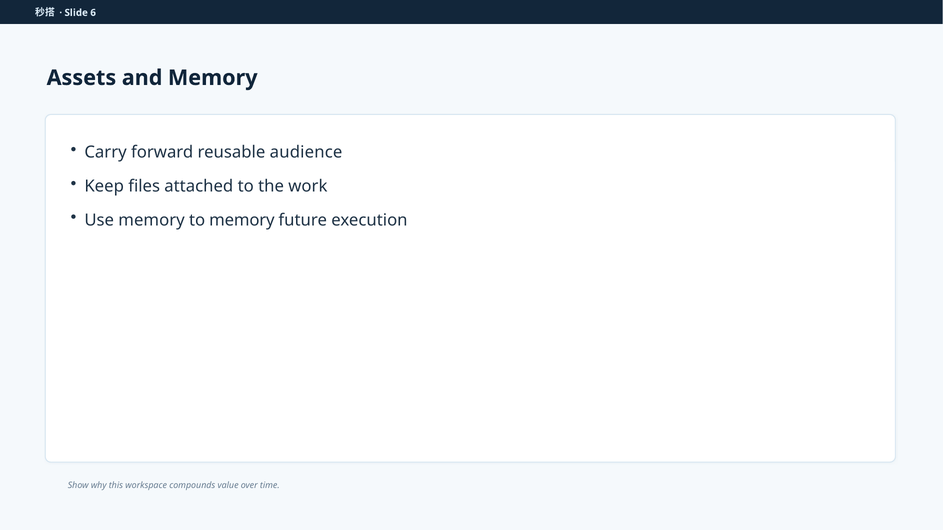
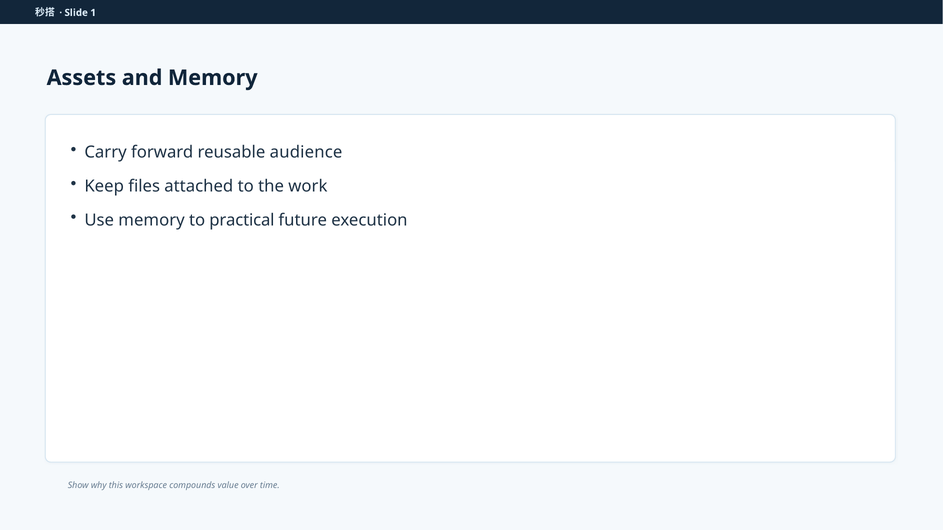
6: 6 -> 1 (93, 13)
to memory: memory -> practical (242, 220)
